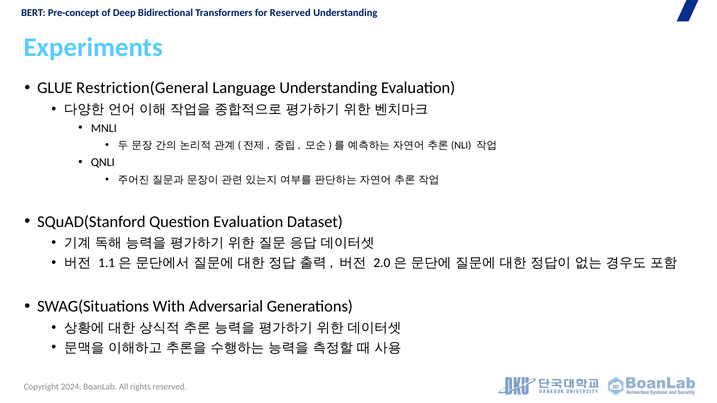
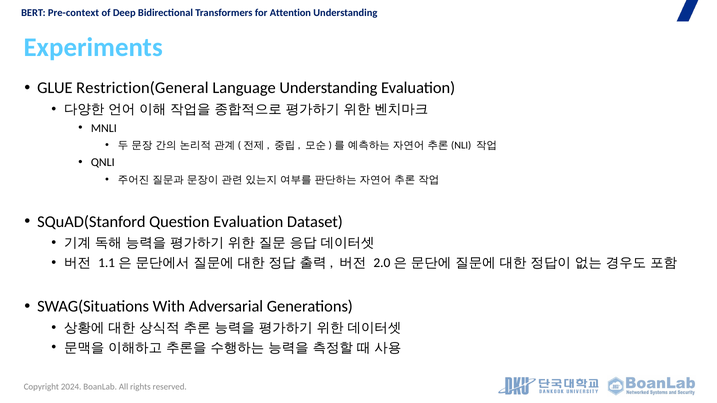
Pre-concept: Pre-concept -> Pre-context (74, 13)
for Reserved: Reserved -> Attention (290, 13)
